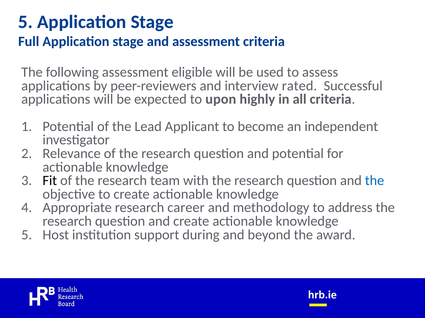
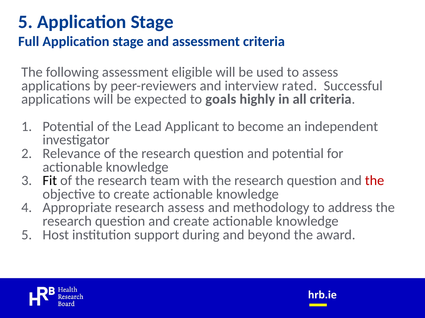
upon: upon -> goals (221, 100)
the colour: blue -> red (375, 181)
research career: career -> assess (186, 208)
